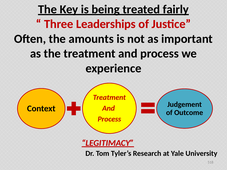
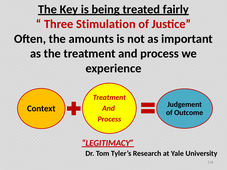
Leaderships: Leaderships -> Stimulation (106, 24)
